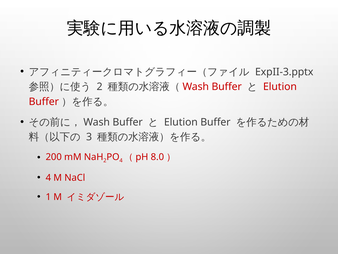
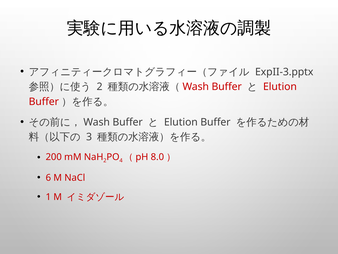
4: 4 -> 6 (48, 177)
